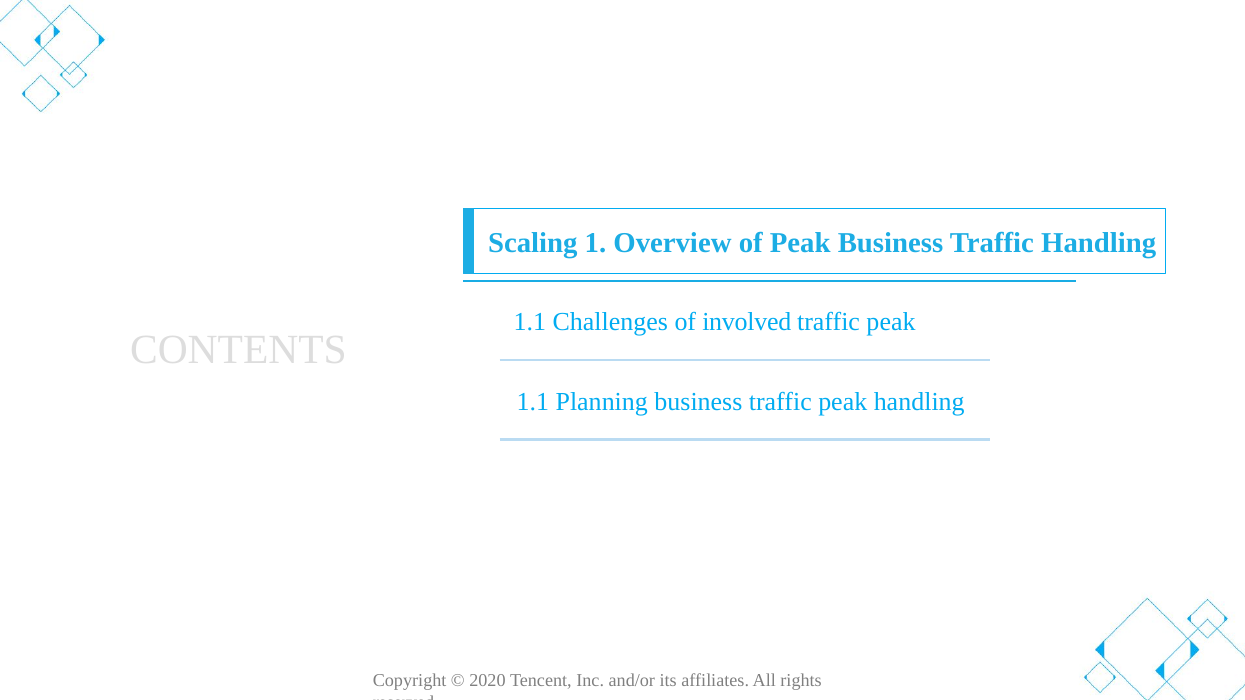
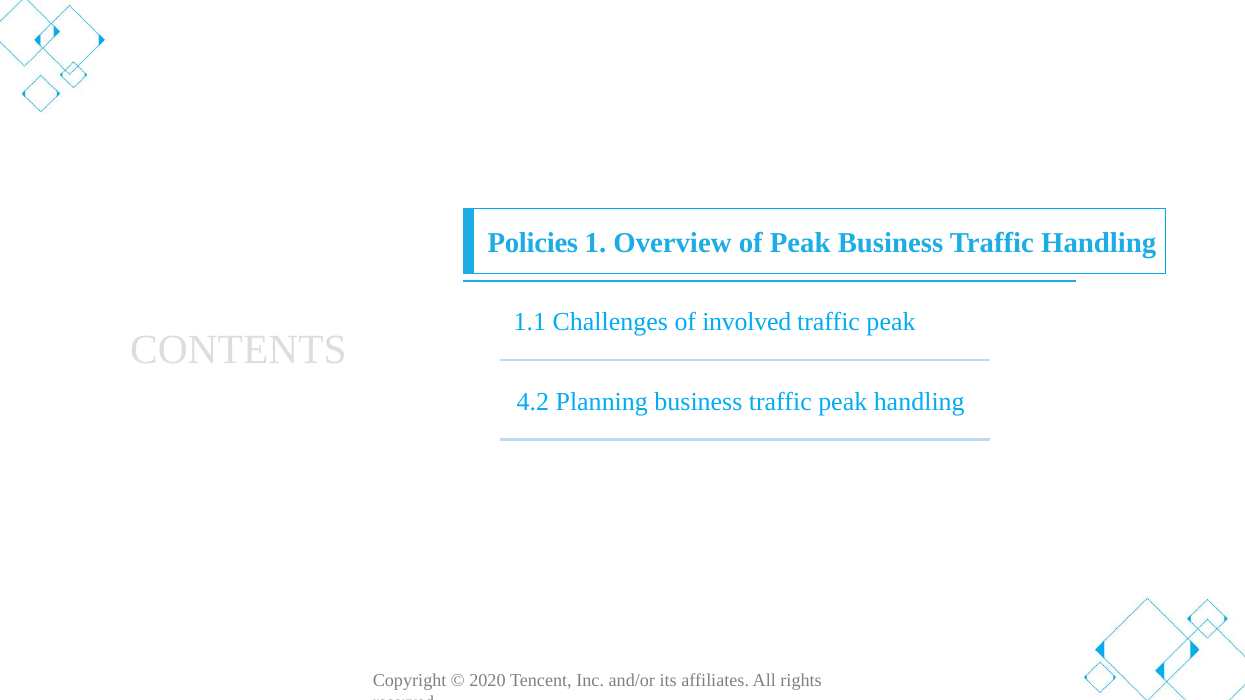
Scaling: Scaling -> Policies (533, 243)
1.1: 1.1 -> 4.2 (533, 402)
